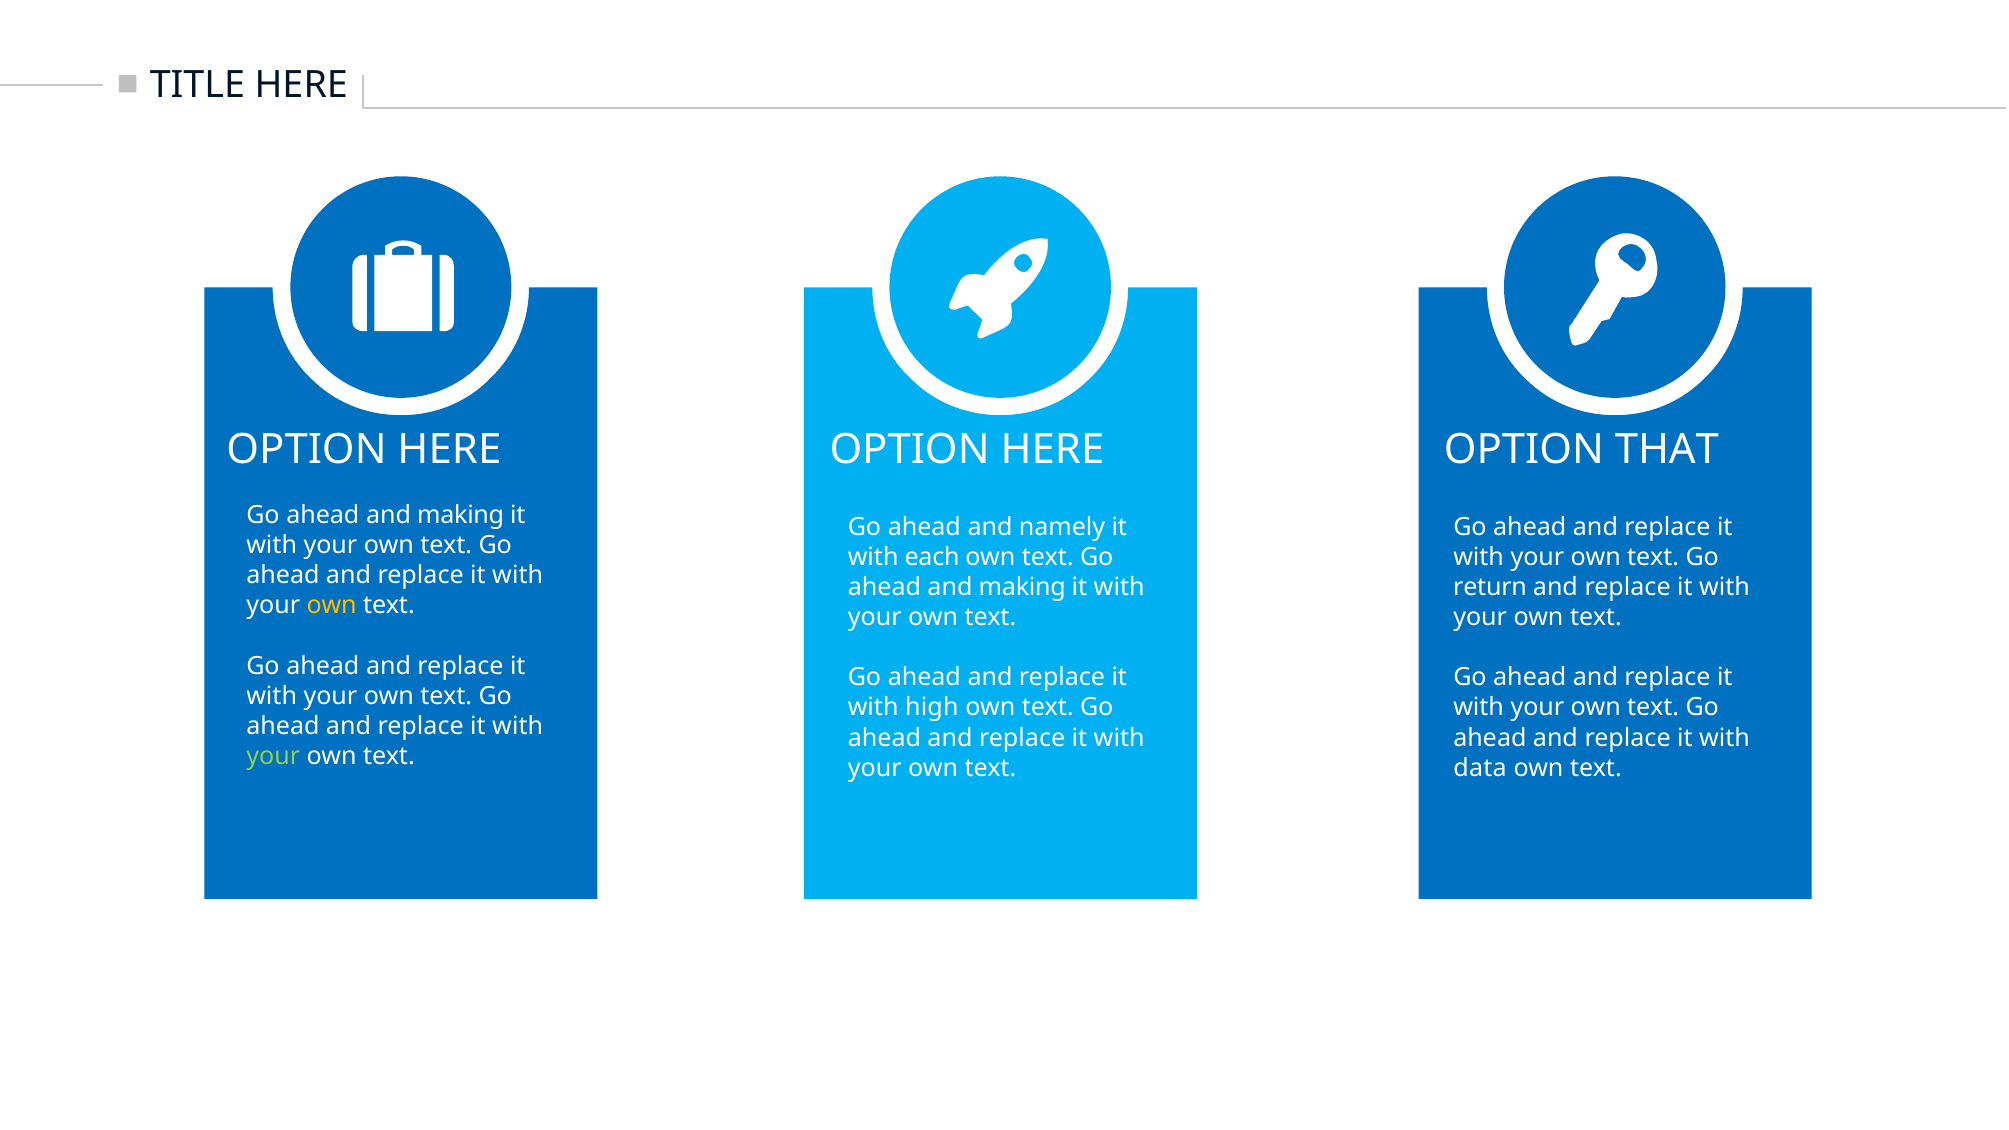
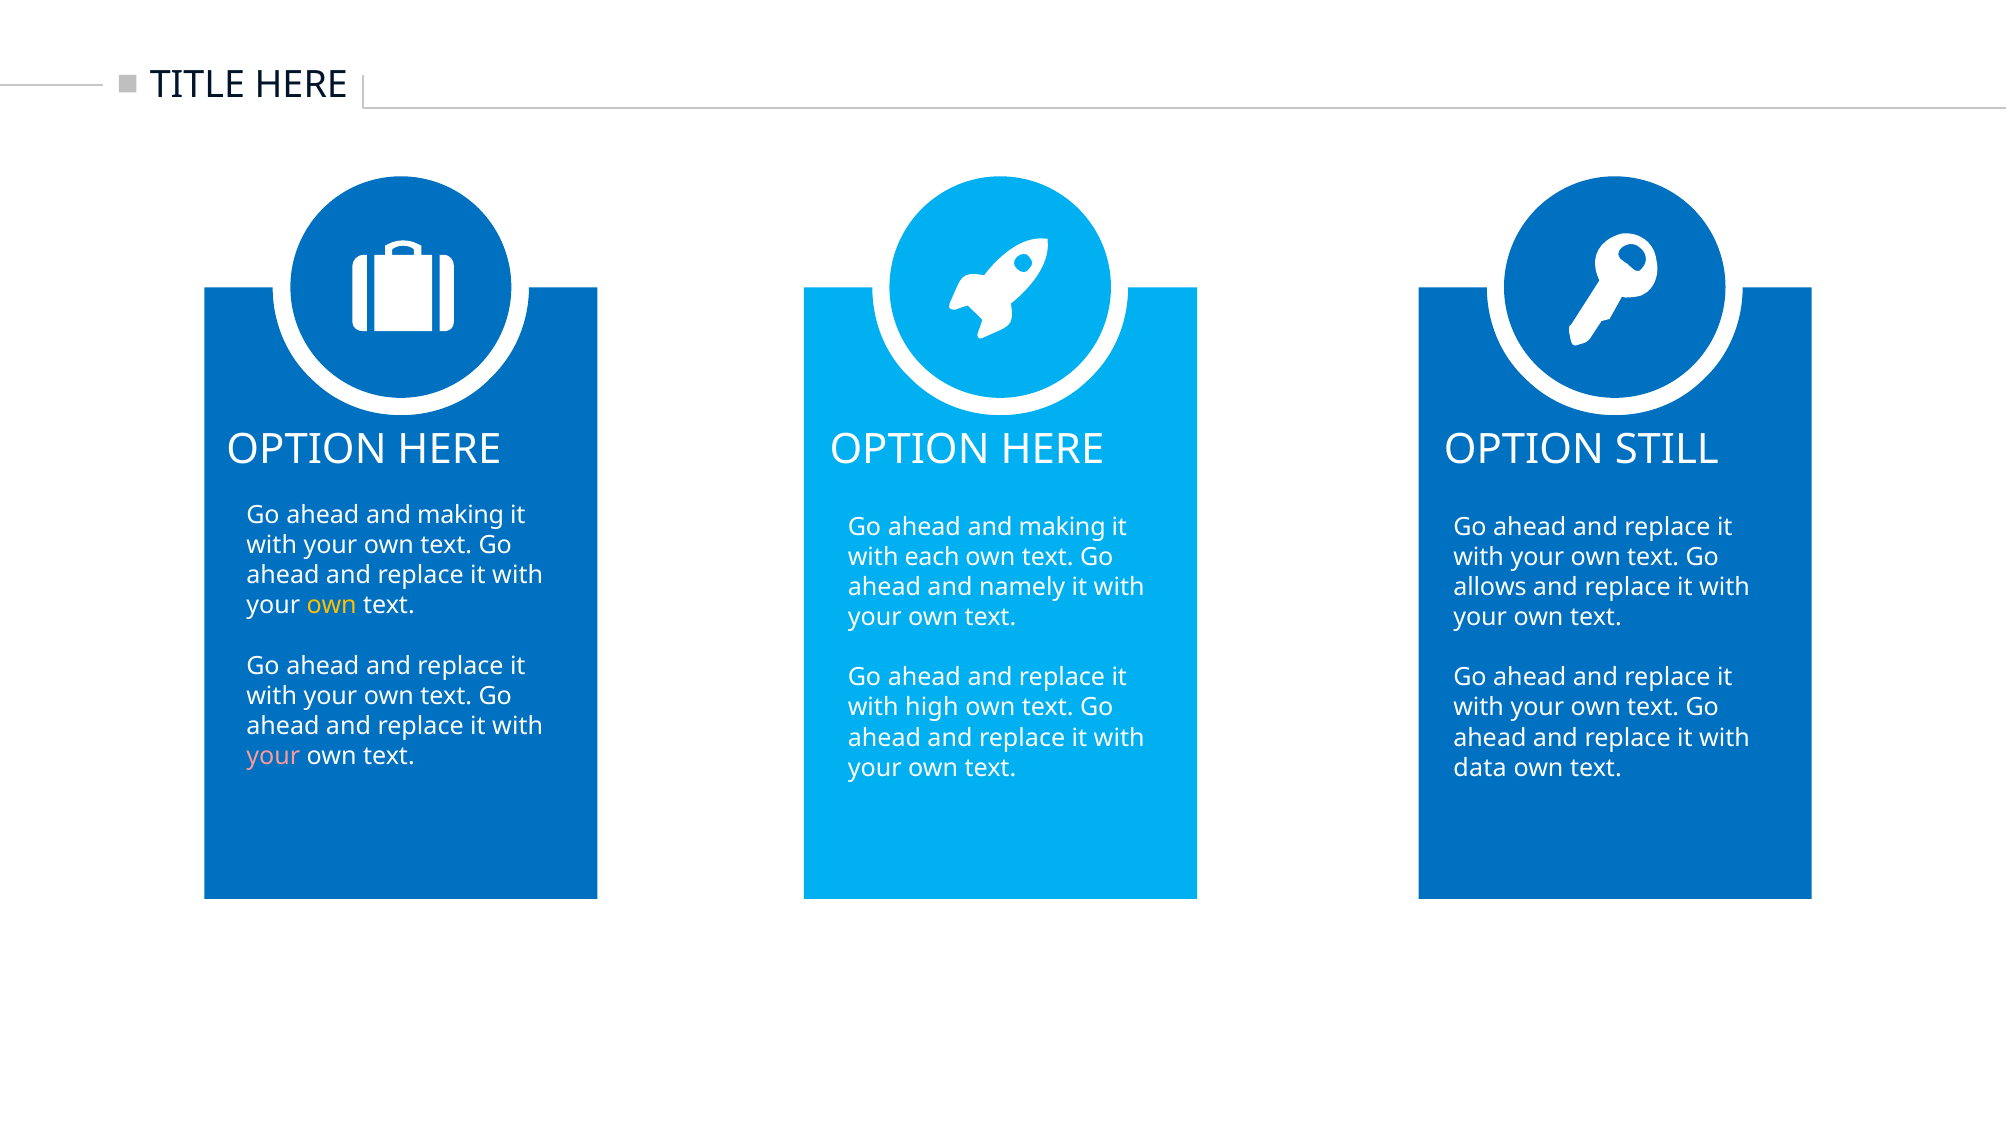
THAT: THAT -> STILL (1667, 449)
namely: namely -> making (1062, 527)
making: making -> namely (1022, 587)
return: return -> allows (1490, 587)
your colour: light green -> pink (273, 756)
